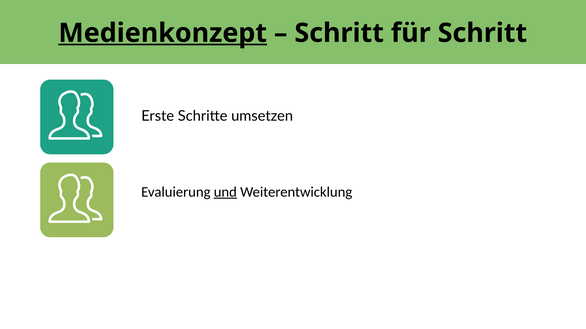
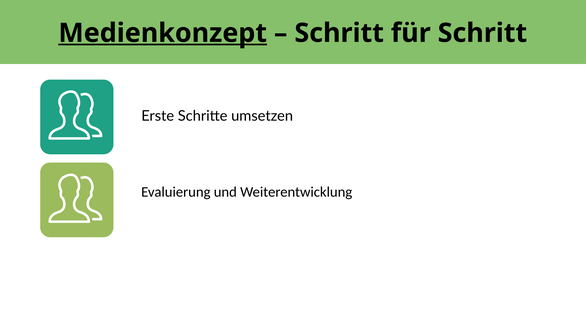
und underline: present -> none (225, 192)
